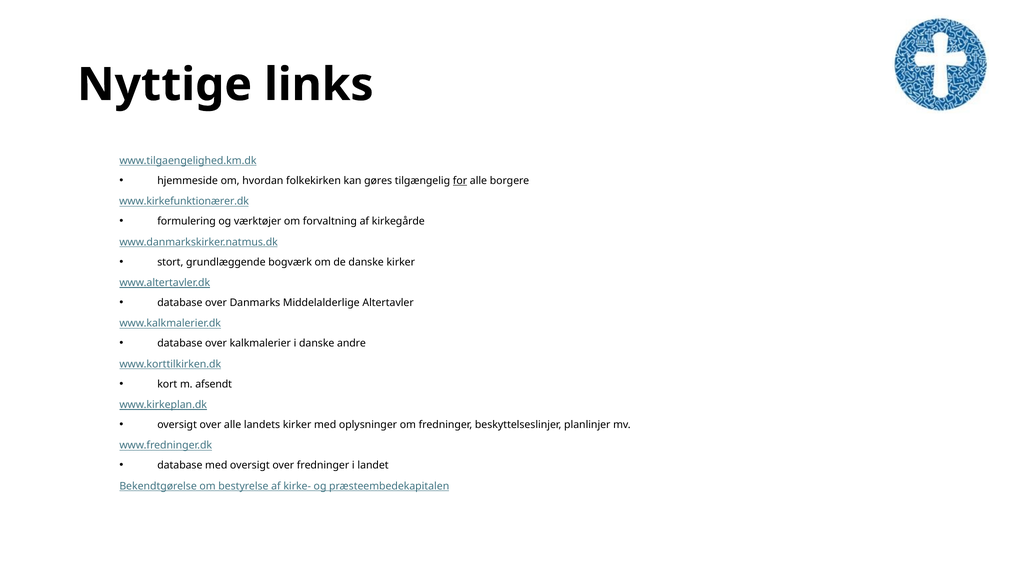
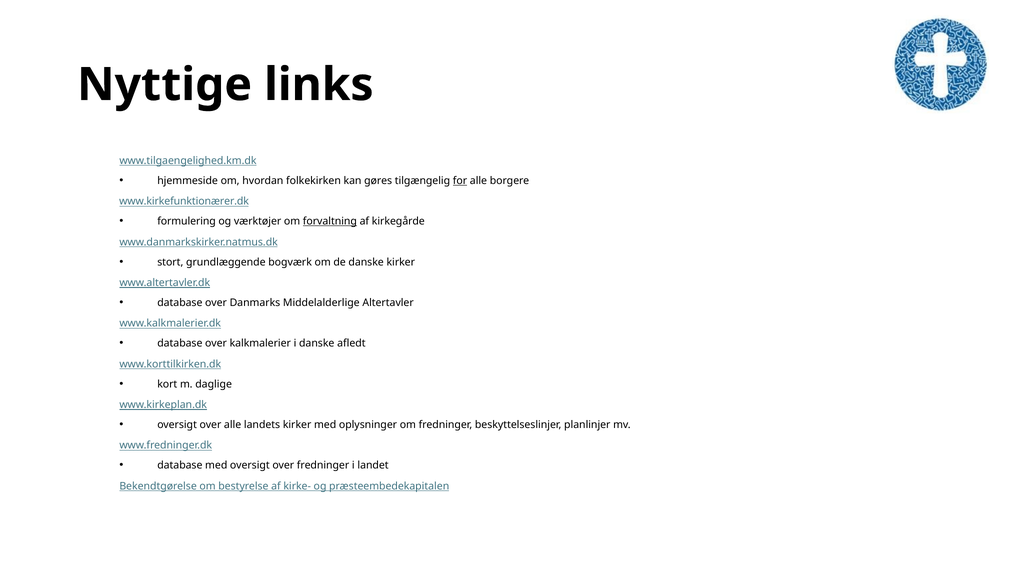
forvaltning underline: none -> present (330, 221)
andre: andre -> afledt (351, 343)
afsendt: afsendt -> daglige (214, 384)
